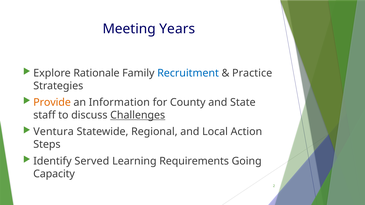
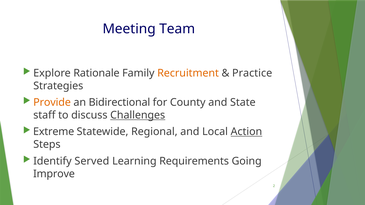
Years: Years -> Team (177, 29)
Recruitment colour: blue -> orange (188, 73)
Information: Information -> Bidirectional (119, 103)
Ventura: Ventura -> Extreme (54, 132)
Action underline: none -> present (246, 132)
Capacity: Capacity -> Improve (54, 174)
